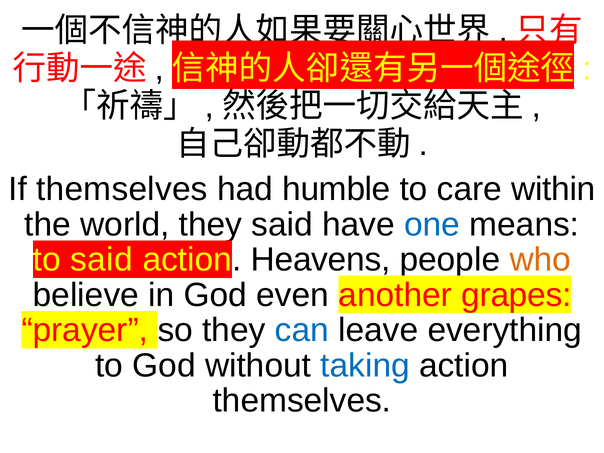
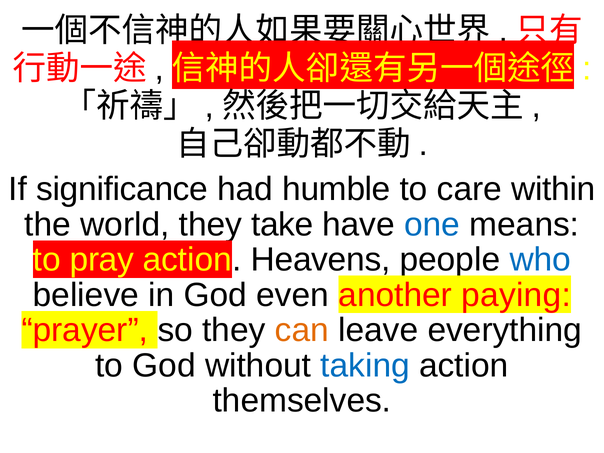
If themselves: themselves -> significance (122, 189)
they said: said -> take (282, 225)
to said: said -> pray (102, 260)
who colour: orange -> blue (540, 260)
grapes: grapes -> paying (516, 295)
can colour: blue -> orange (302, 330)
